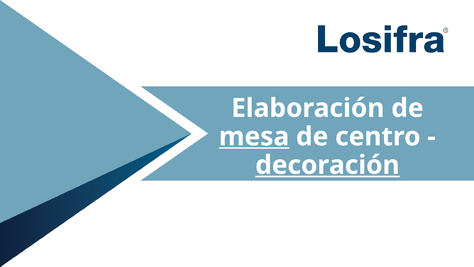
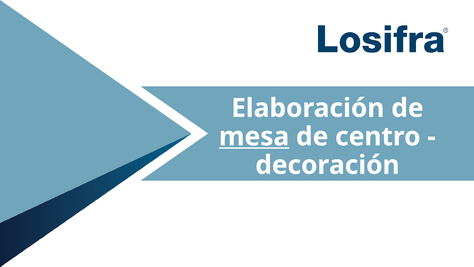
decoración underline: present -> none (327, 165)
